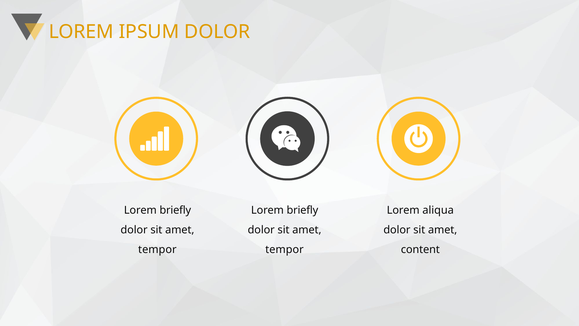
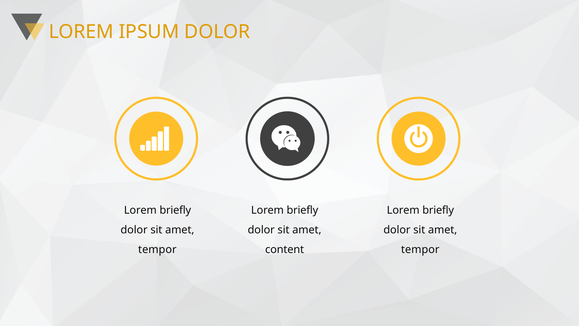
aliqua: aliqua -> briefly (438, 210)
tempor: tempor -> content (285, 249)
content: content -> tempor (420, 249)
